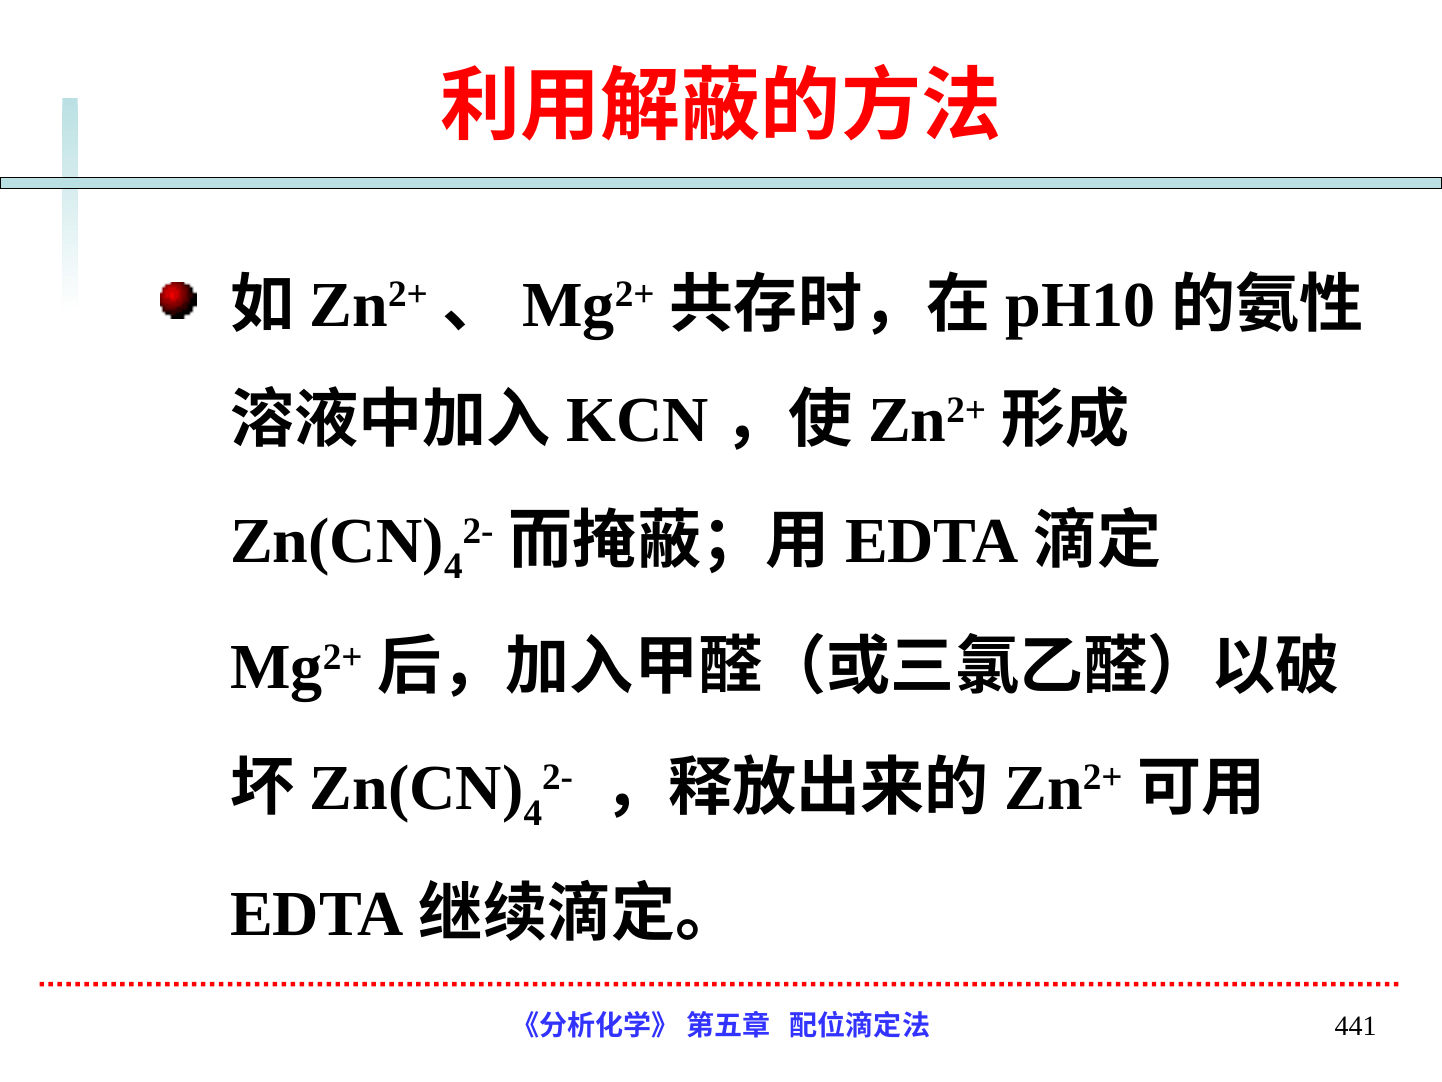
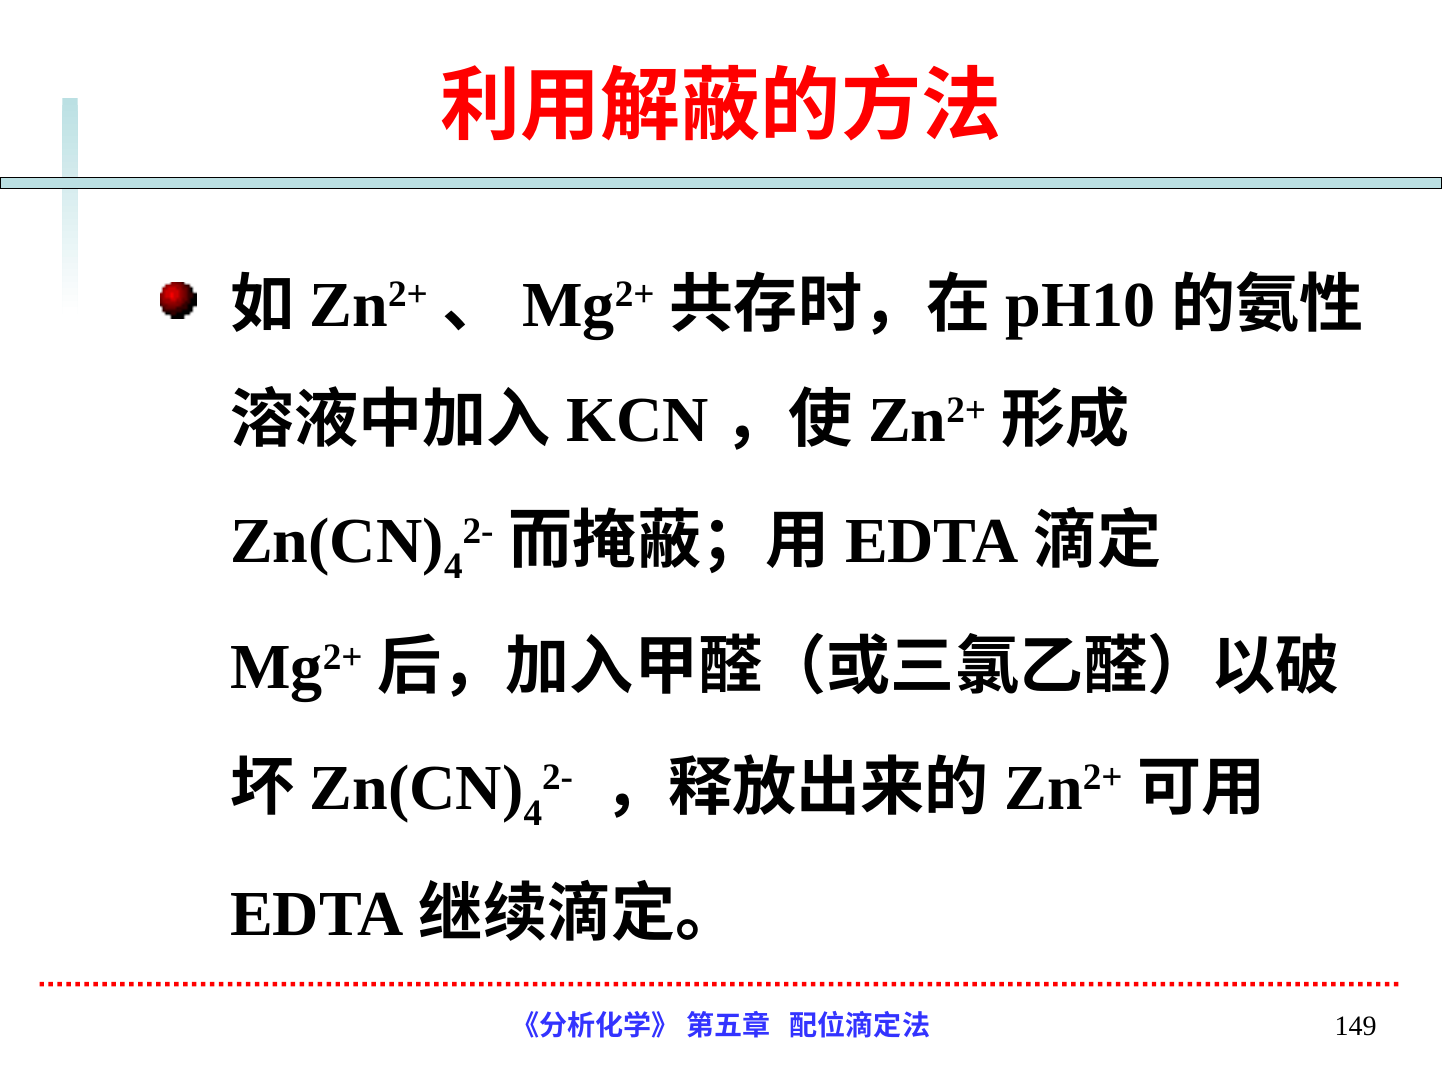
441: 441 -> 149 (1356, 1025)
